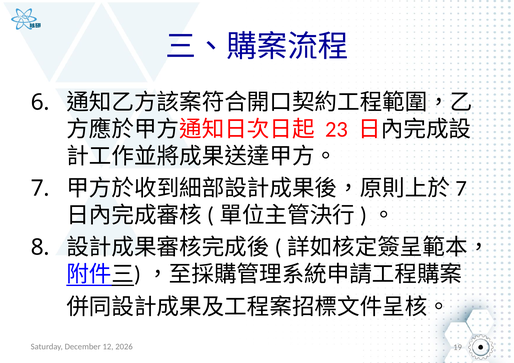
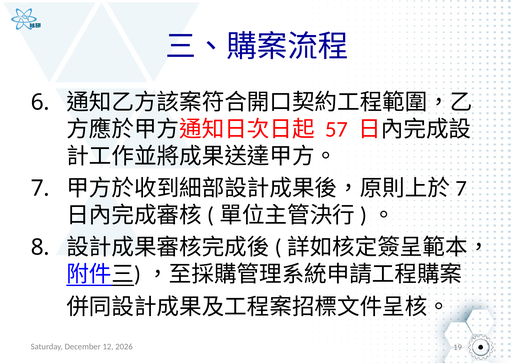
23: 23 -> 57 (336, 130)
